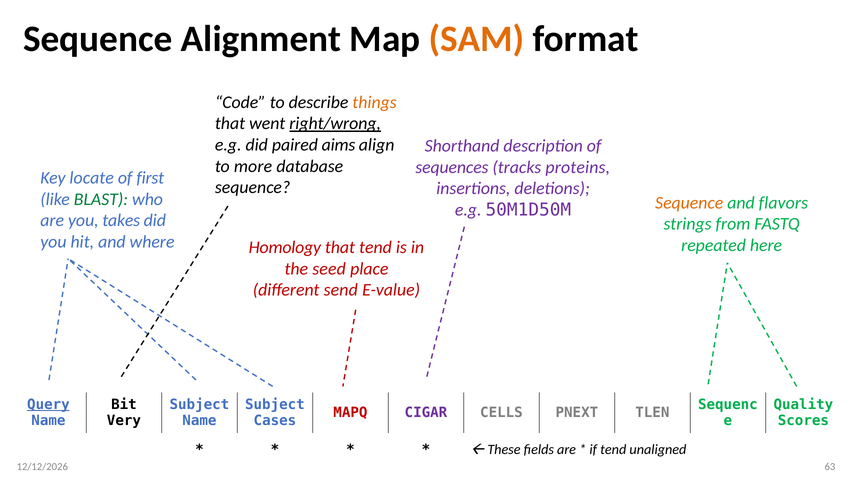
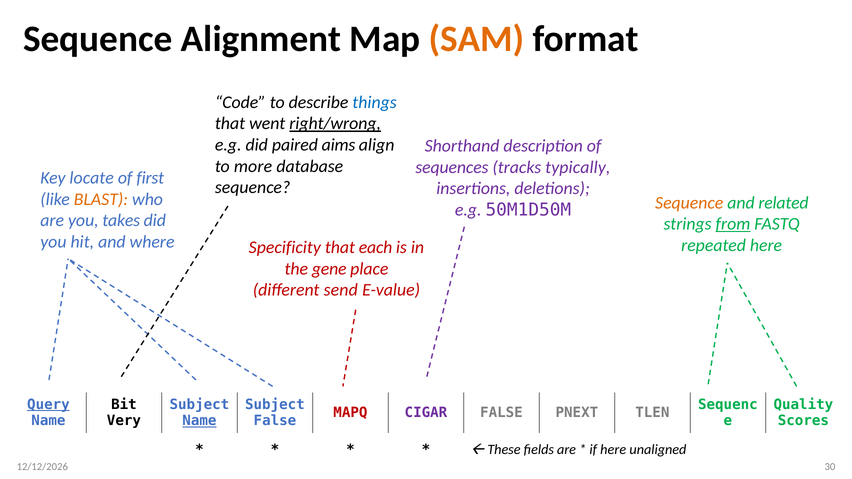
things colour: orange -> blue (375, 102)
proteins: proteins -> typically (578, 167)
BLAST colour: green -> orange (101, 199)
flavors: flavors -> related (784, 203)
from underline: none -> present (733, 224)
Homology: Homology -> Specificity (285, 248)
that tend: tend -> each (376, 248)
seed: seed -> gene (329, 269)
CIGAR CELLS: CELLS -> FALSE (501, 413)
Name underline: none -> present (199, 421)
Cases: Cases -> False (275, 421)
if tend: tend -> here (613, 450)
63: 63 -> 30 (830, 467)
